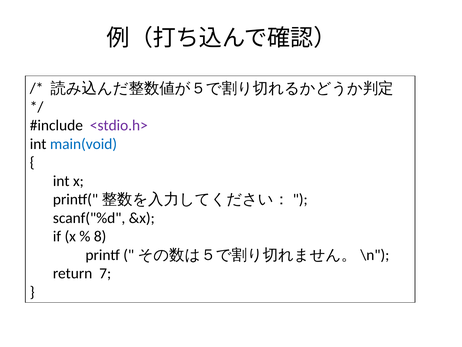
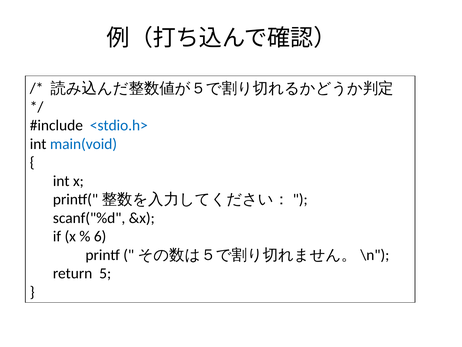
<stdio.h> colour: purple -> blue (119, 125)
8: 8 -> 6 (100, 236)
7: 7 -> 5 (105, 273)
